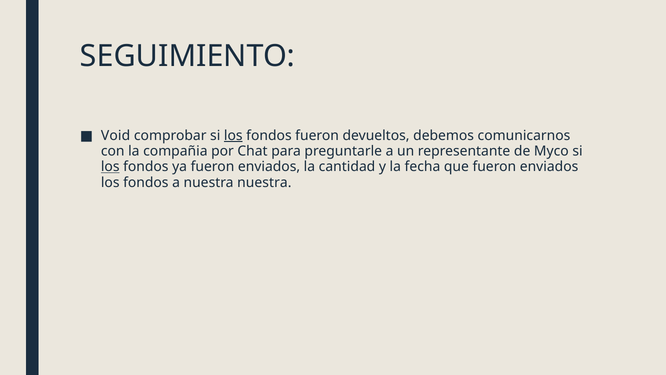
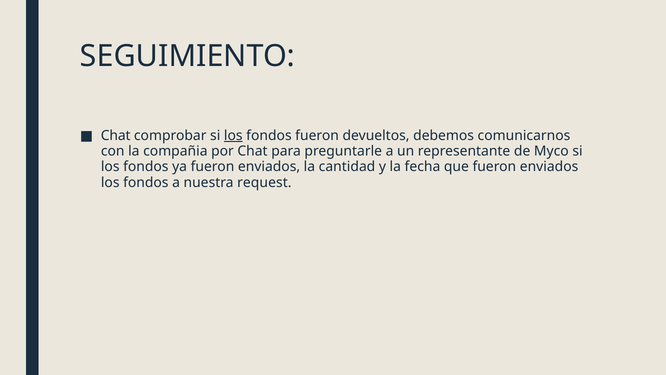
Void: Void -> Chat (116, 135)
los underline: present -> none (110, 167)
nuestra nuestra: nuestra -> request (264, 182)
